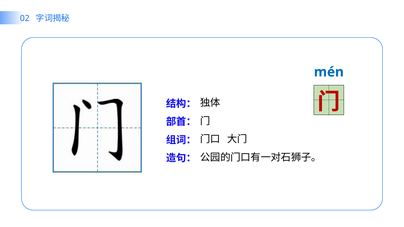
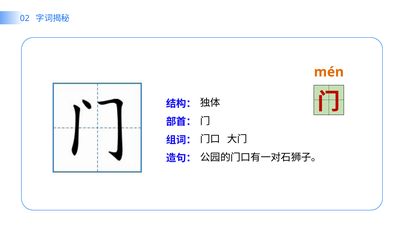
mén colour: blue -> orange (329, 72)
